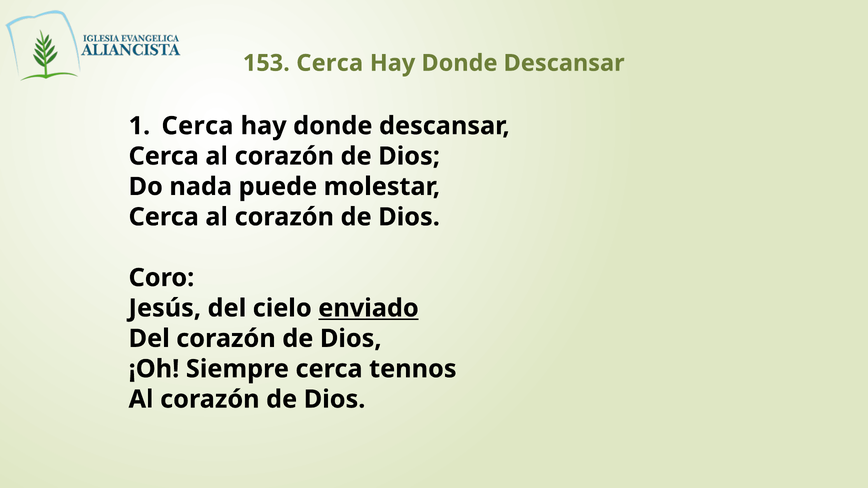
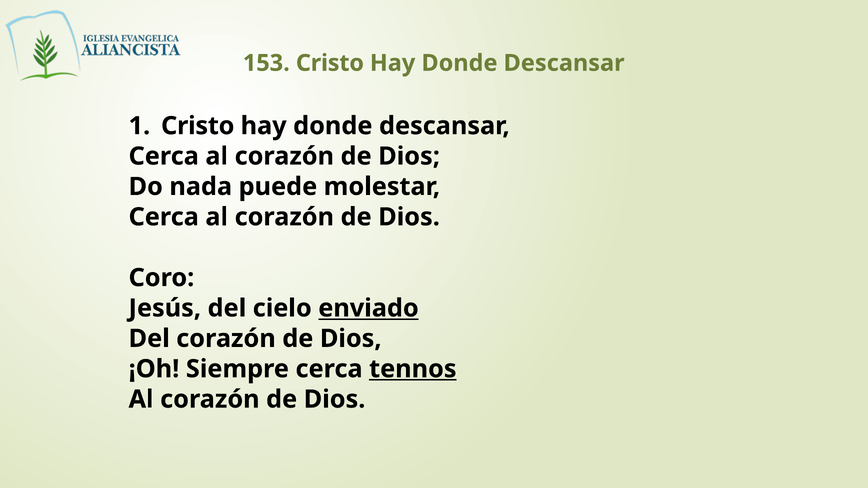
153 Cerca: Cerca -> Cristo (330, 63)
Cerca: Cerca -> Cristo (198, 126)
tennos underline: none -> present (413, 369)
